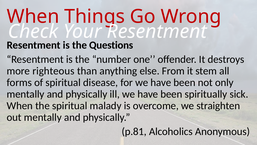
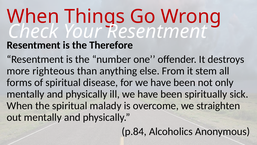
Questions: Questions -> Therefore (111, 45)
p.81: p.81 -> p.84 (134, 131)
